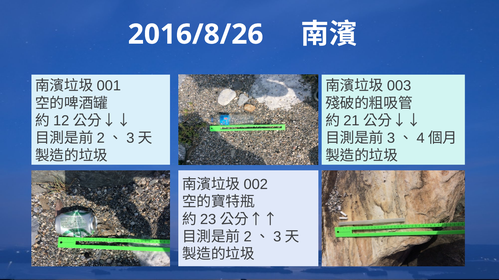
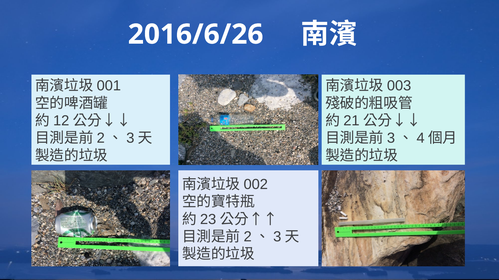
2016/8/26: 2016/8/26 -> 2016/6/26 (196, 34)
